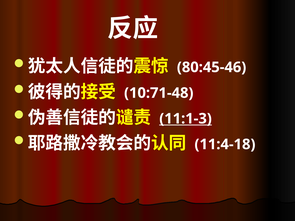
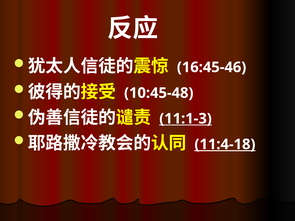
80:45-46: 80:45-46 -> 16:45-46 (212, 67)
10:71-48: 10:71-48 -> 10:45-48 (159, 93)
11:4-18 underline: none -> present (225, 144)
